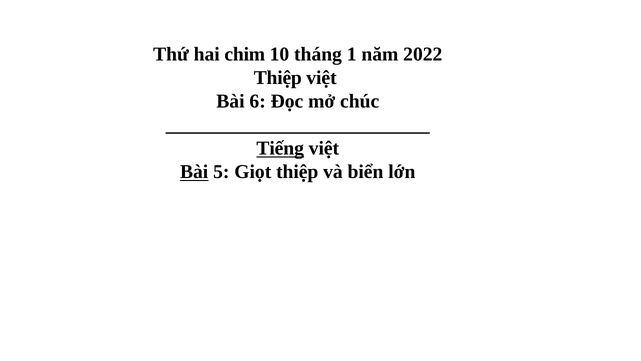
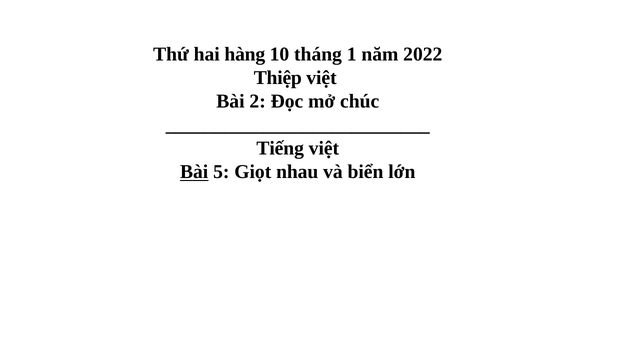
chim: chim -> hàng (245, 54)
6: 6 -> 2 (258, 101)
Tiếng underline: present -> none (280, 148)
Giọt thiệp: thiệp -> nhau (297, 172)
